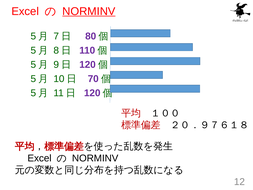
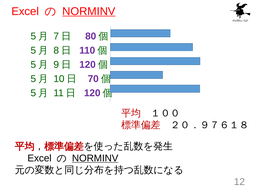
NORMINV underline: none -> present (95, 158)
